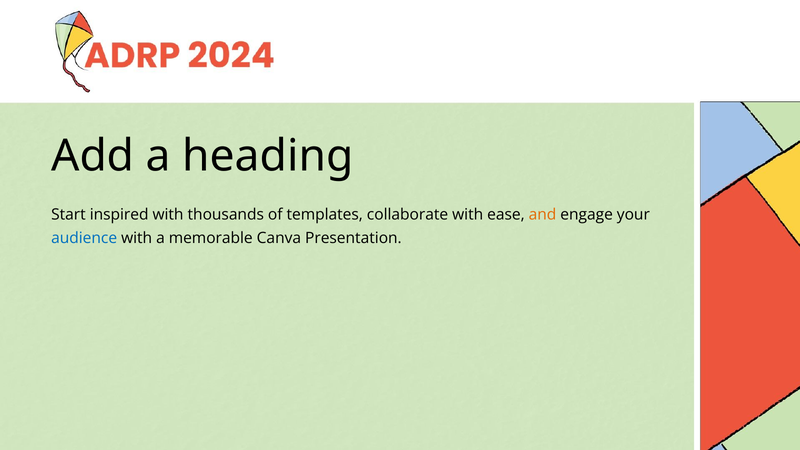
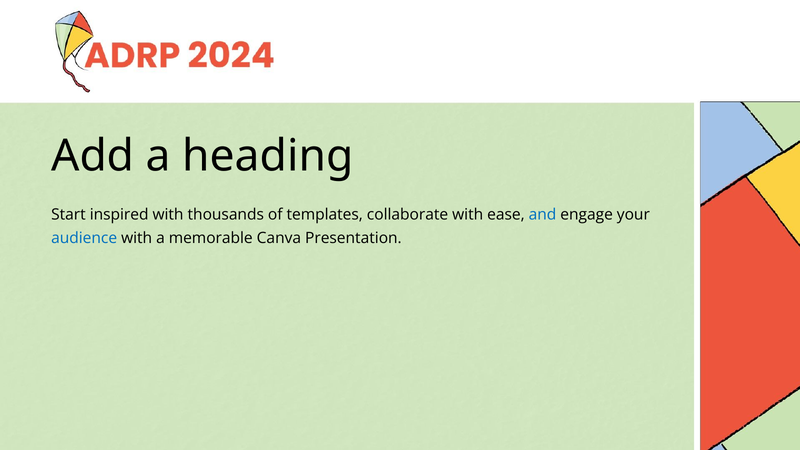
and colour: orange -> blue (543, 215)
